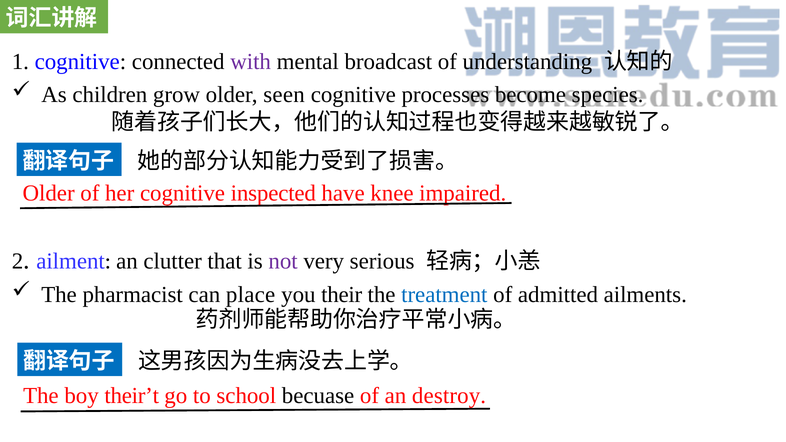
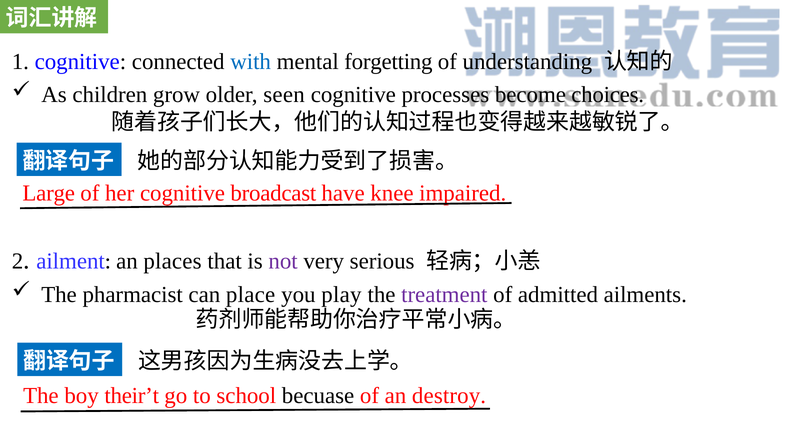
with colour: purple -> blue (251, 62)
broadcast: broadcast -> forgetting (388, 62)
species: species -> choices (608, 95)
Older: Older -> Large (49, 193)
inspected: inspected -> broadcast (273, 193)
clutter: clutter -> places (173, 261)
their: their -> play (341, 295)
treatment colour: blue -> purple (444, 295)
